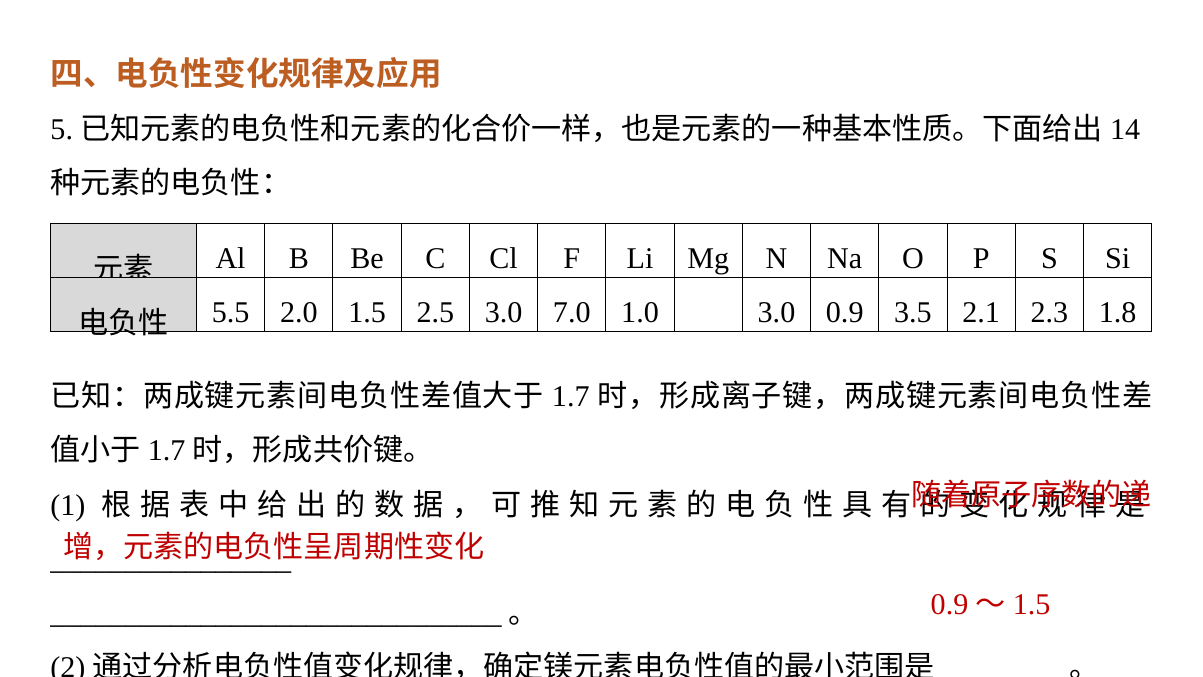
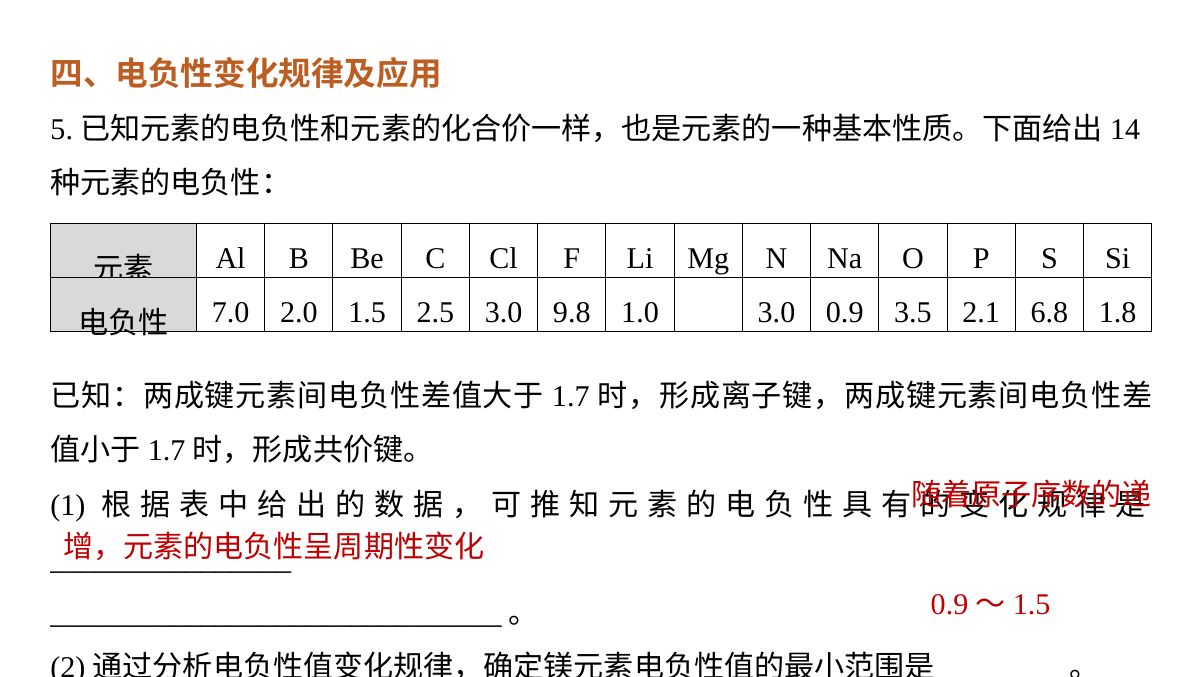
5.5: 5.5 -> 7.0 (231, 313)
7.0: 7.0 -> 9.8 (572, 313)
2.3: 2.3 -> 6.8 (1049, 313)
